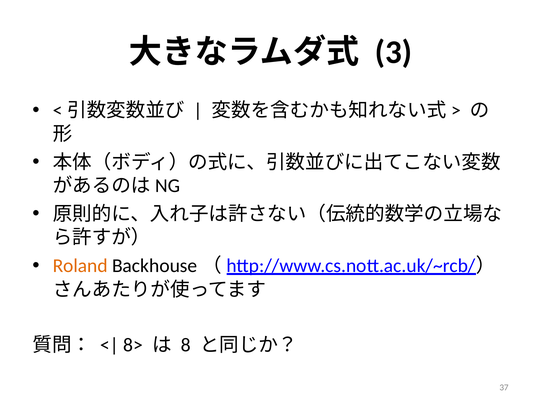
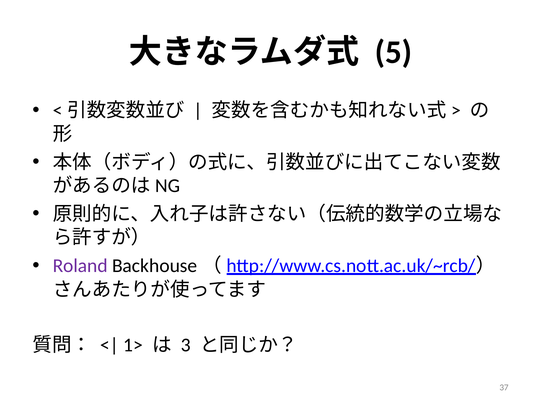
3: 3 -> 5 (393, 52)
Roland colour: orange -> purple (80, 265)
8>: 8> -> 1> (133, 345)
8: 8 -> 3 (186, 345)
